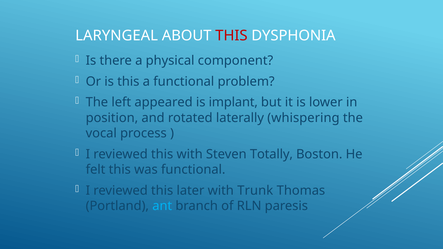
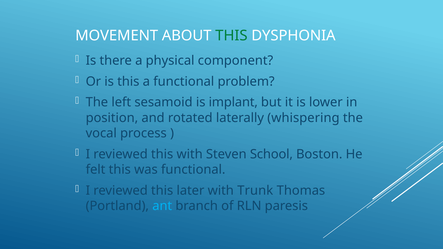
LARYNGEAL: LARYNGEAL -> MOVEMENT (117, 36)
THIS colour: red -> green (231, 36)
appeared: appeared -> sesamoid (164, 102)
Totally: Totally -> School (271, 154)
